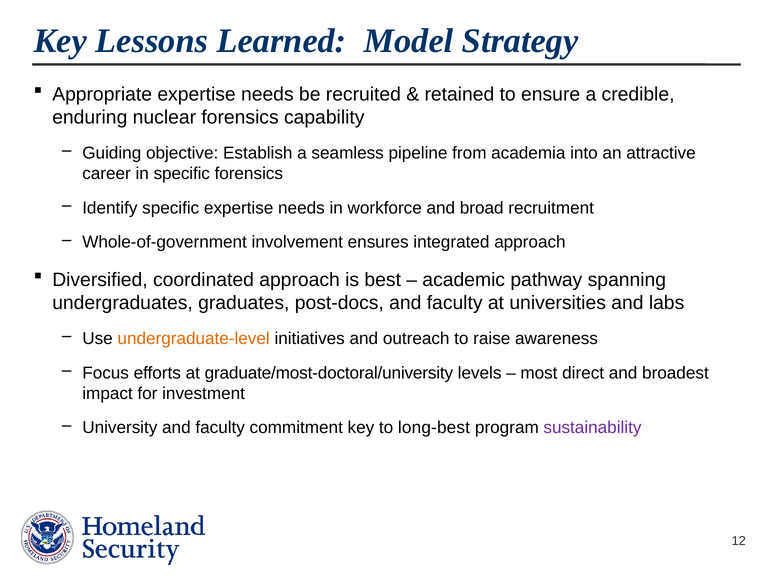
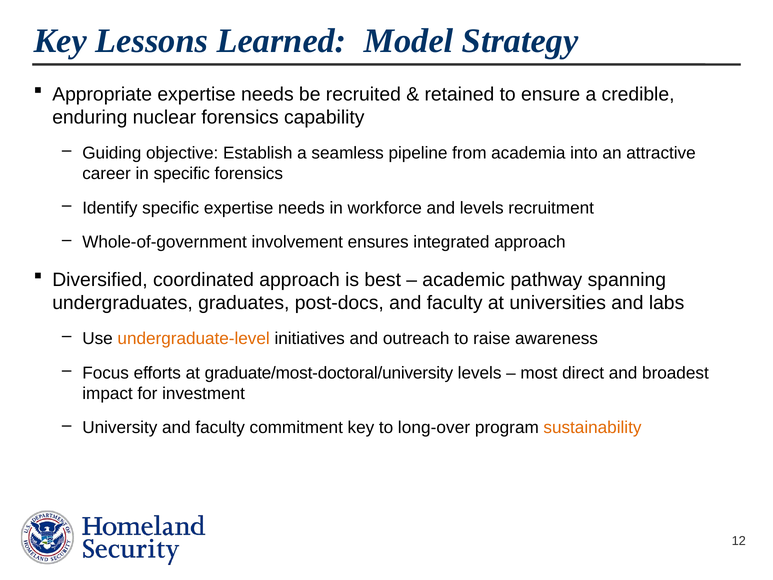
and broad: broad -> levels (482, 208)
long-best: long-best -> long-over (434, 428)
sustainability colour: purple -> orange (592, 428)
